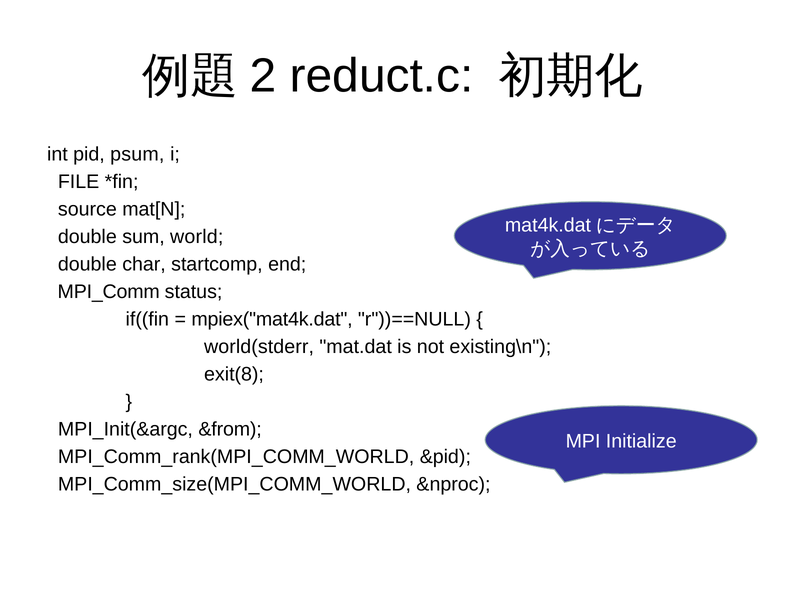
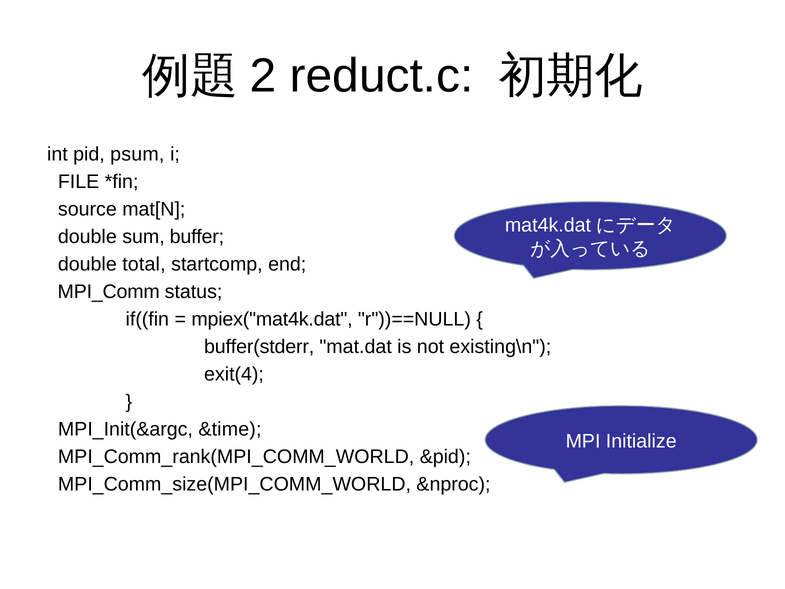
world: world -> buffer (197, 237)
char: char -> total (144, 264)
world(stderr: world(stderr -> buffer(stderr (259, 347)
exit(8: exit(8 -> exit(4 (234, 374)
&from: &from -> &time (230, 429)
